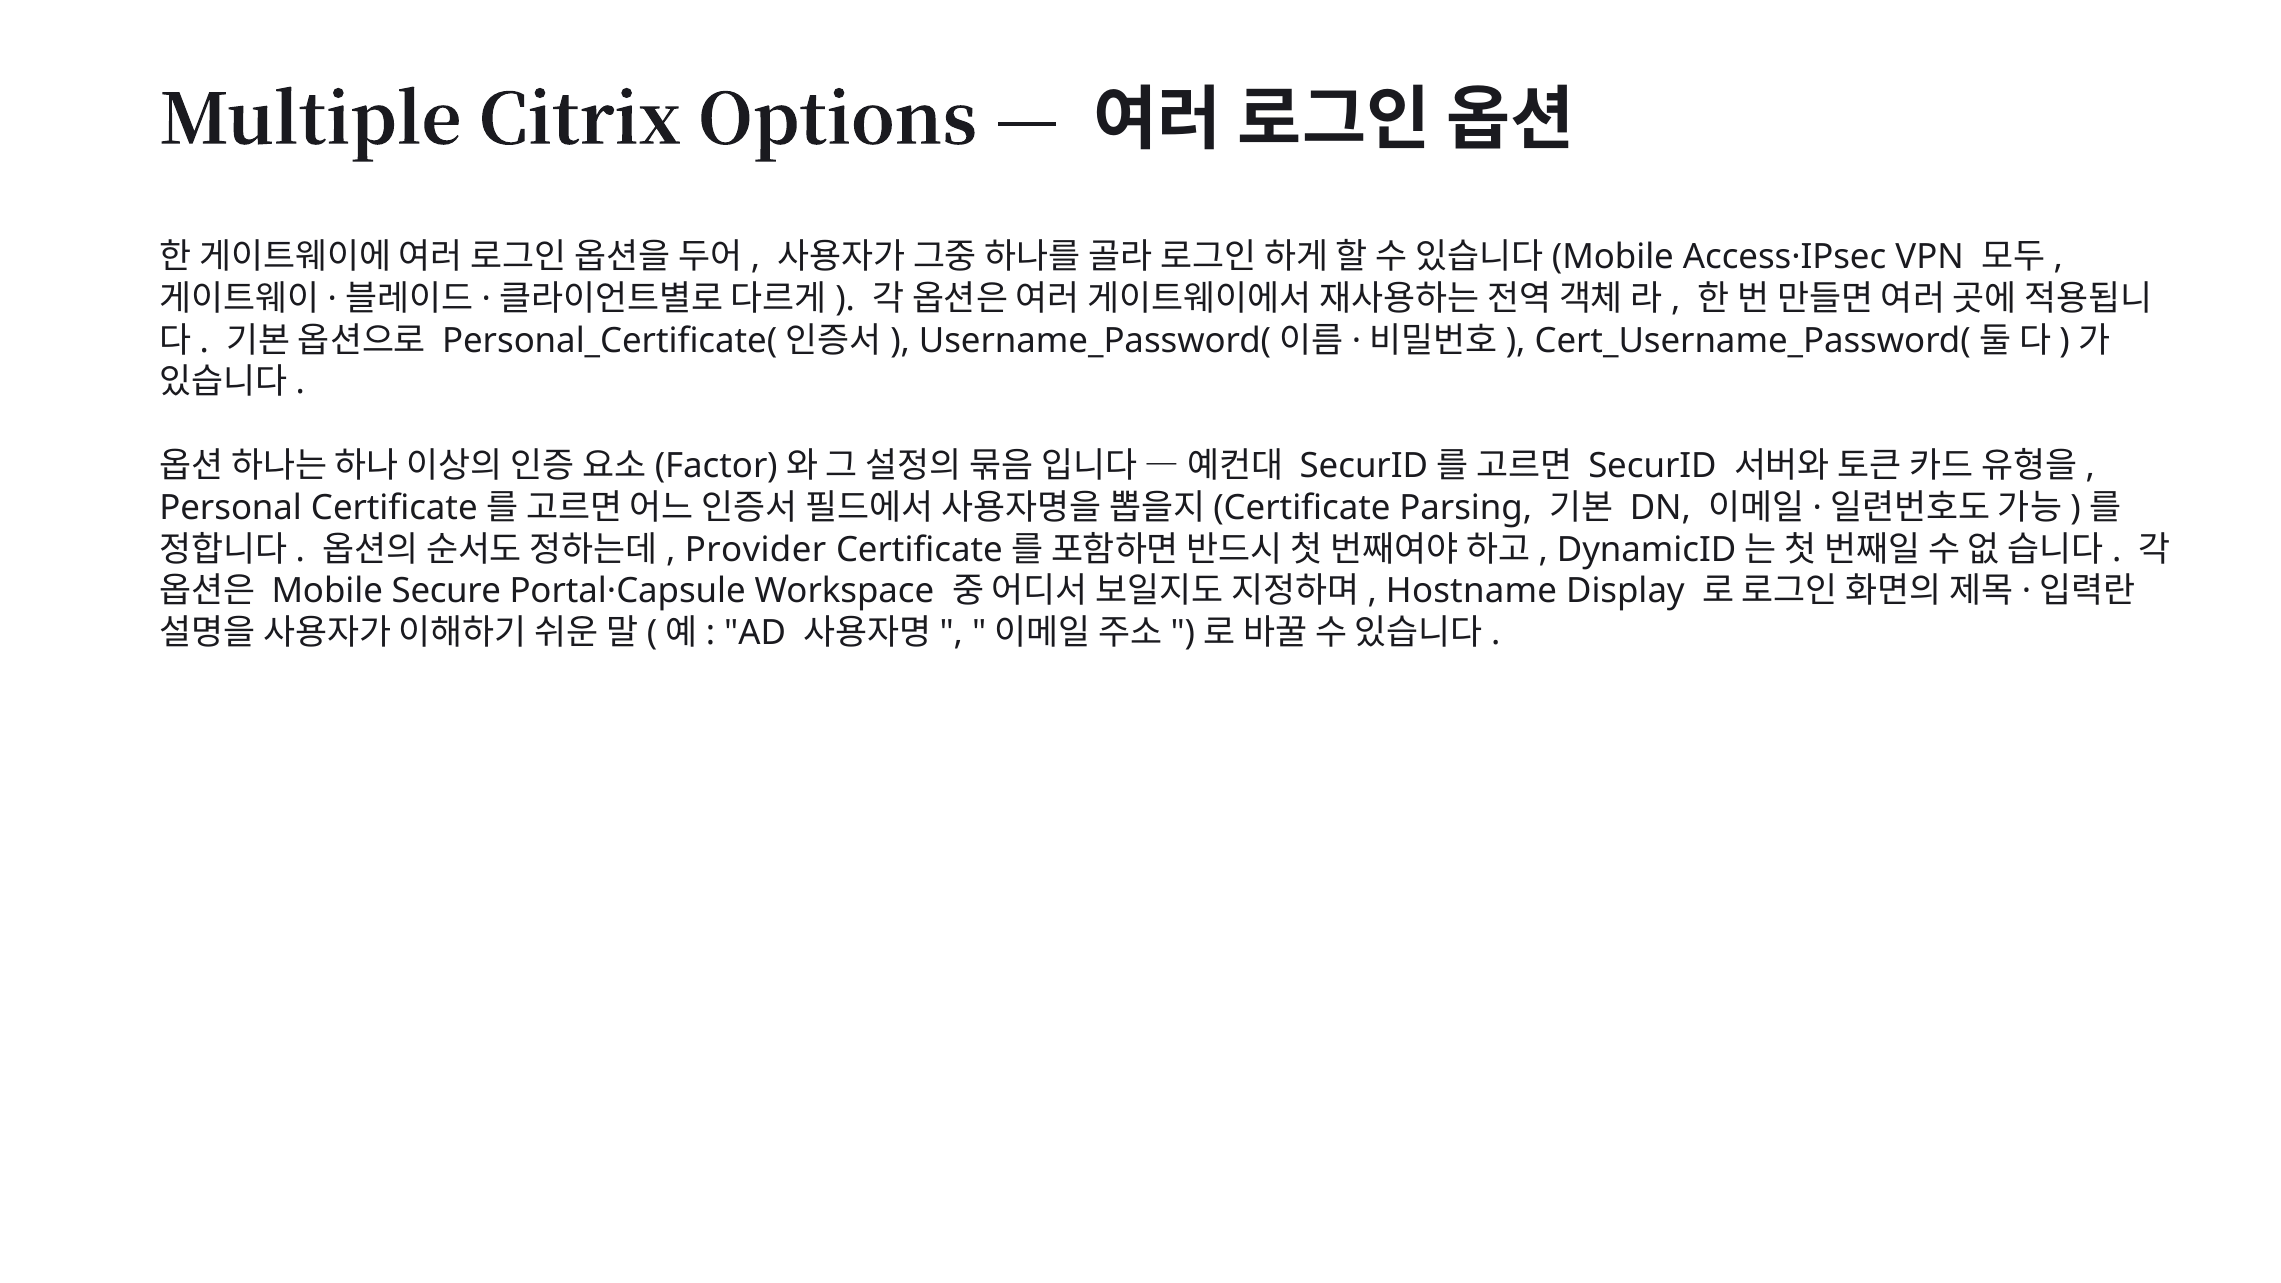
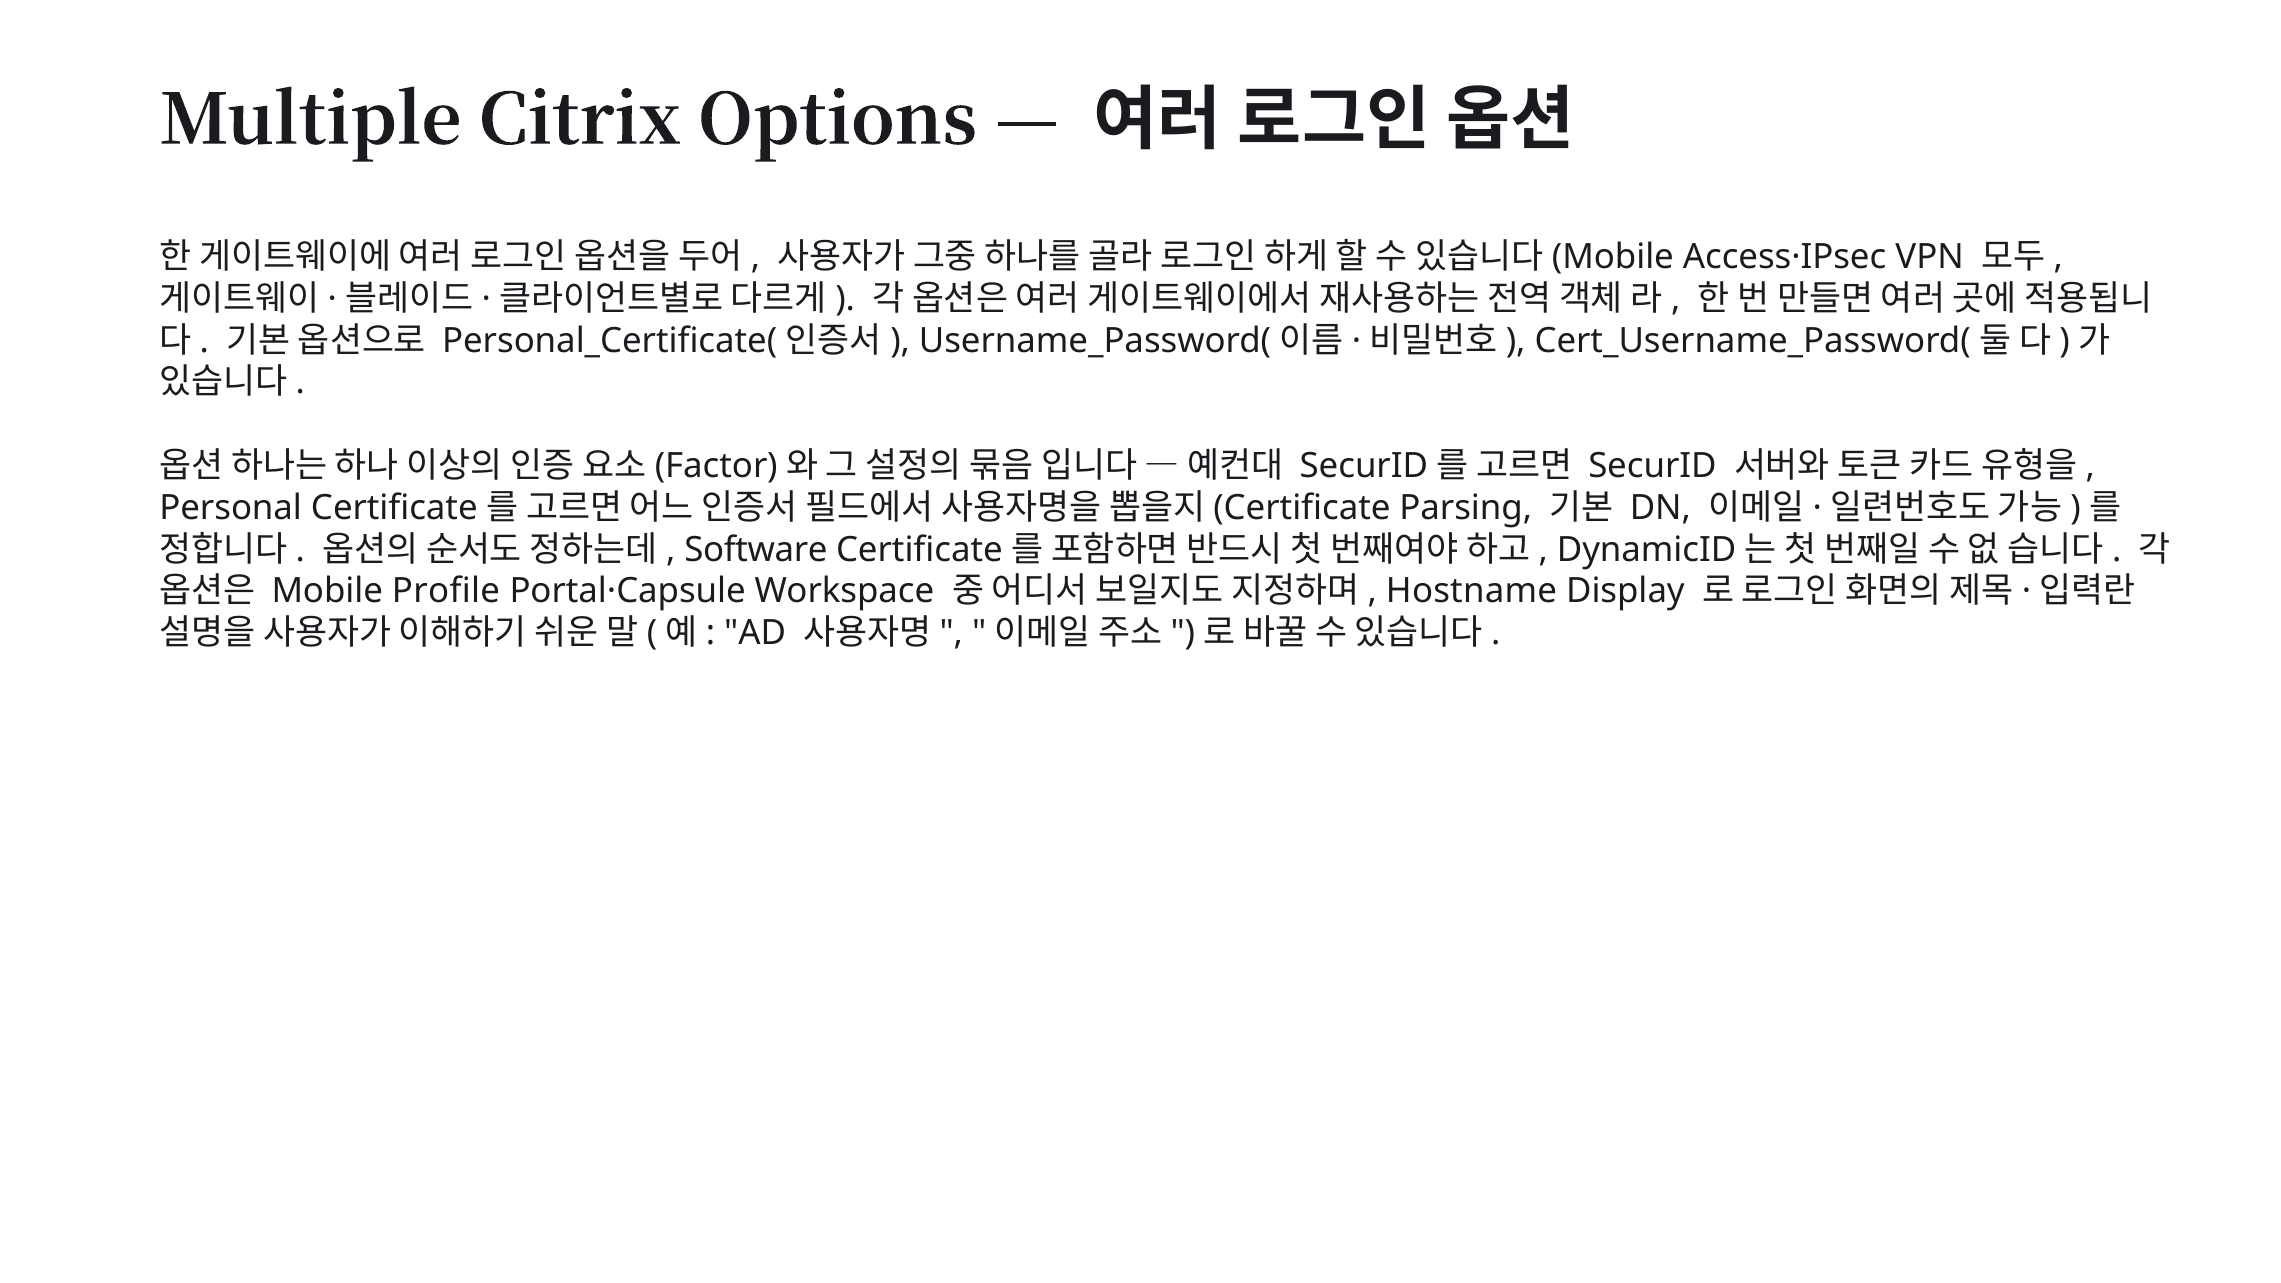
Provider: Provider -> Software (756, 550)
Secure: Secure -> Profile (446, 591)
